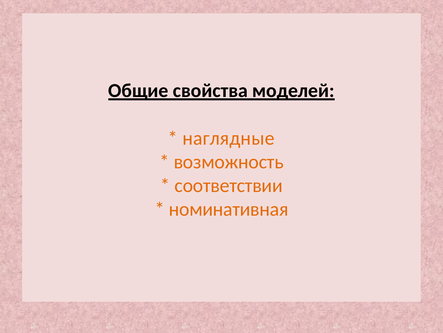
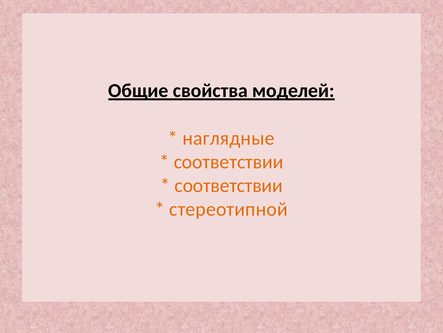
возможность: возможность -> соответствии (229, 162)
номинативная: номинативная -> стереотипной (228, 209)
